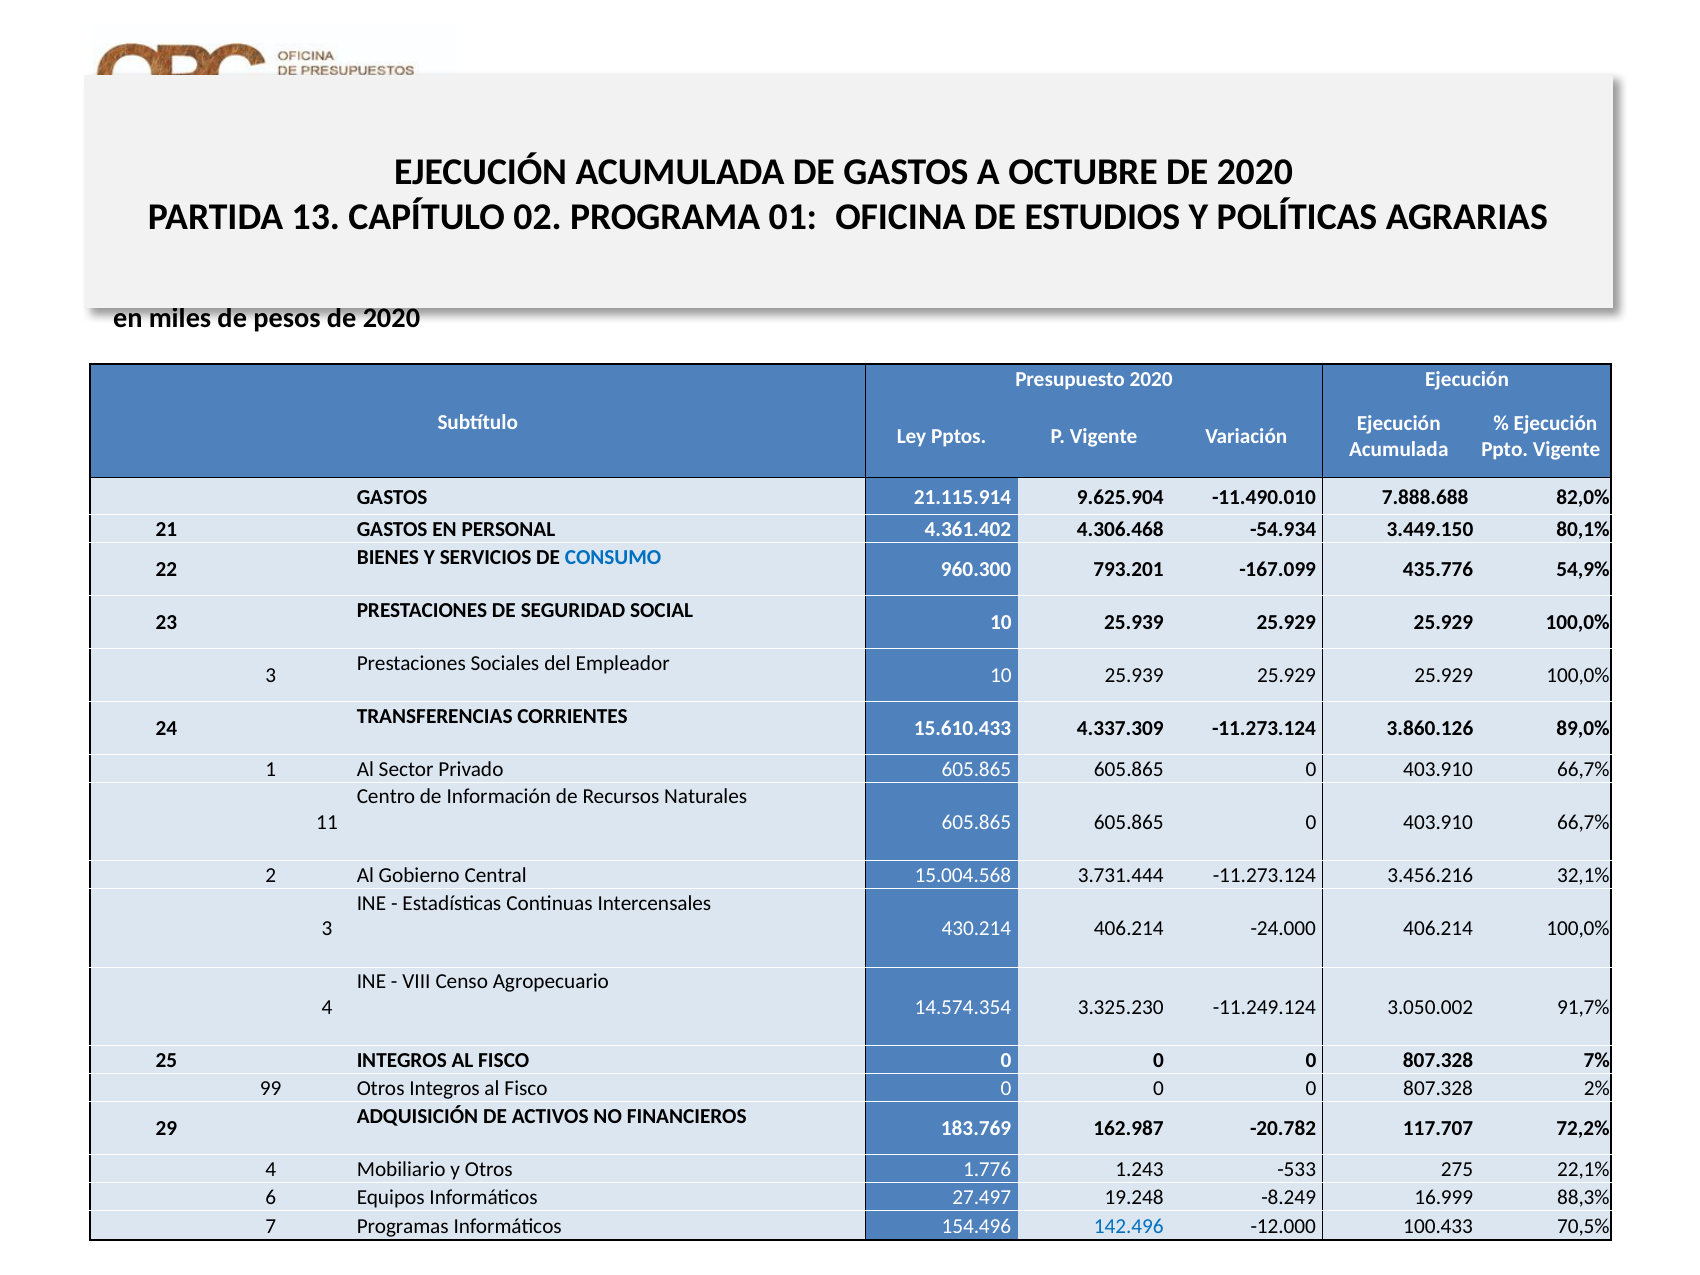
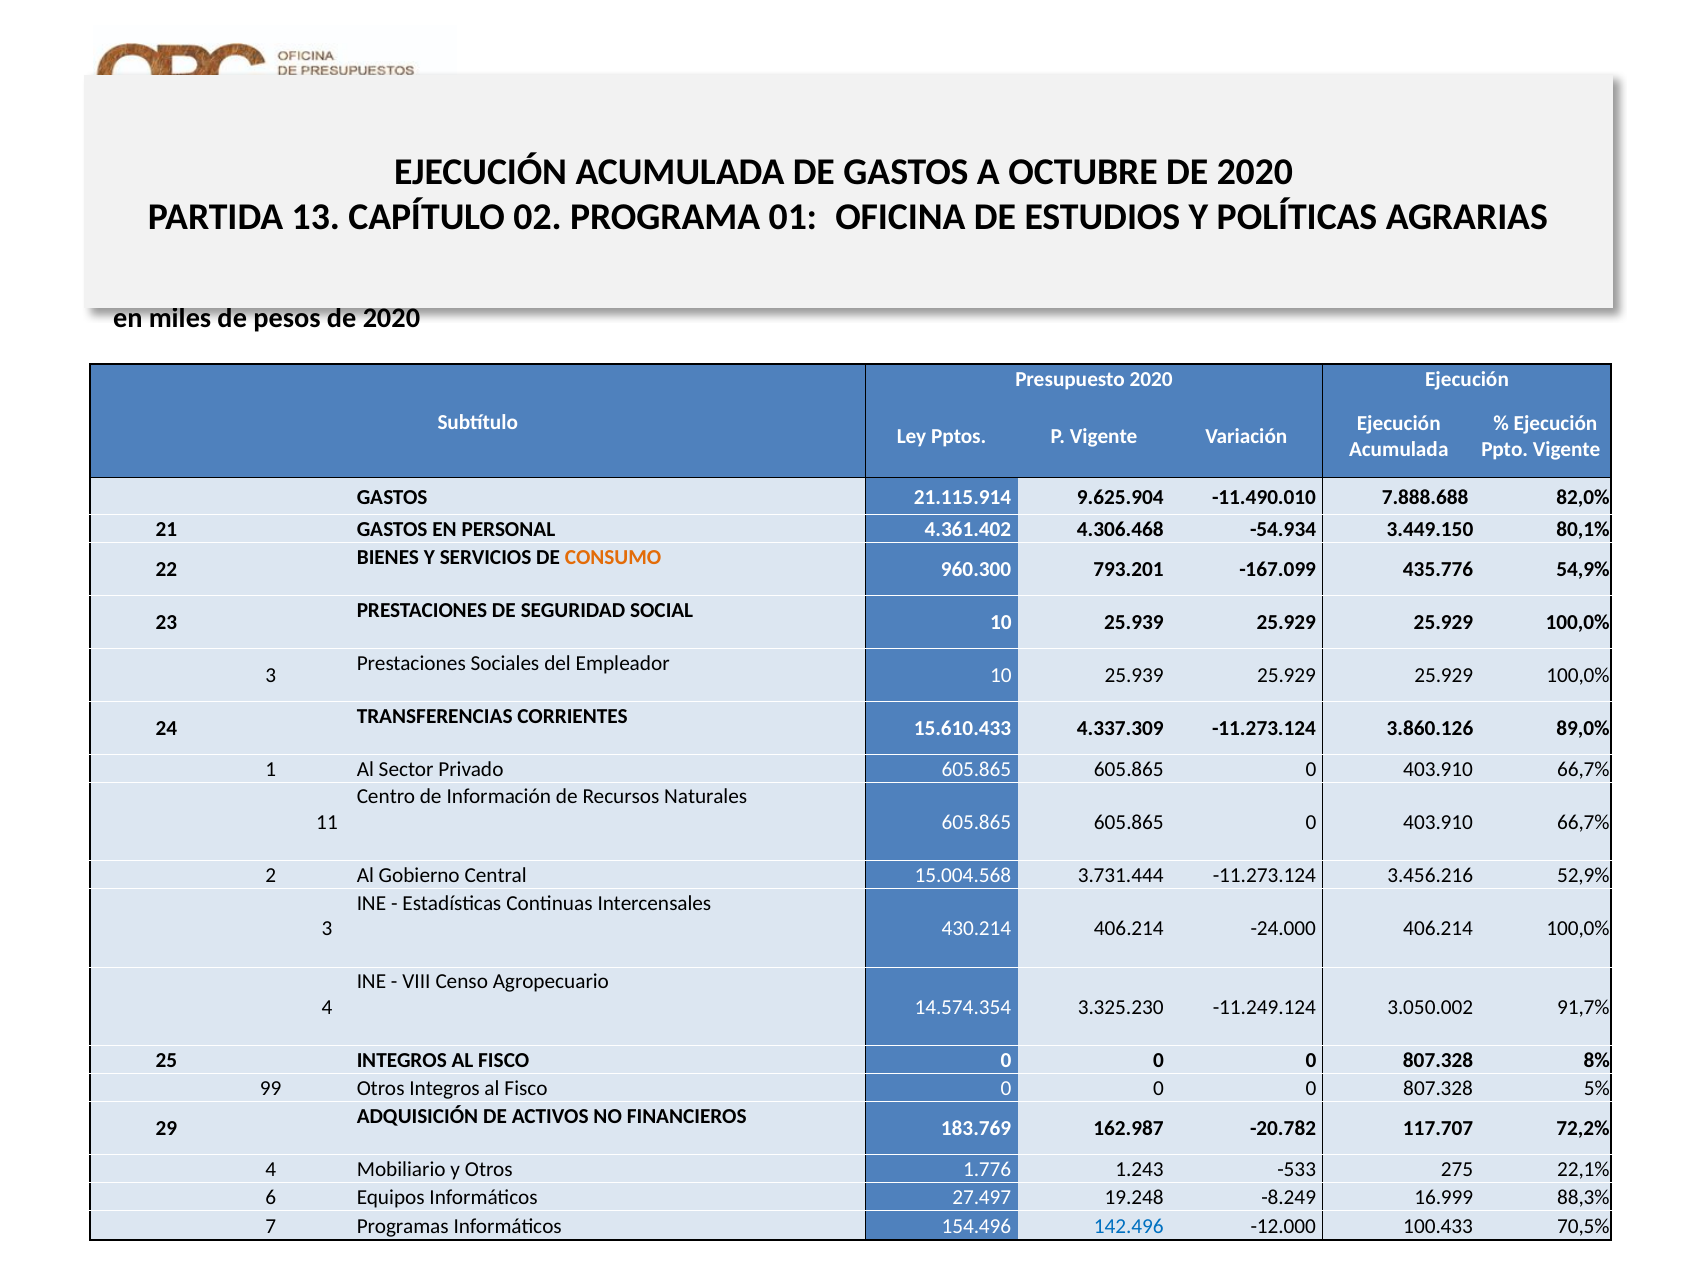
CONSUMO colour: blue -> orange (613, 557)
32,1%: 32,1% -> 52,9% (1583, 876)
7%: 7% -> 8% (1597, 1061)
2%: 2% -> 5% (1597, 1088)
